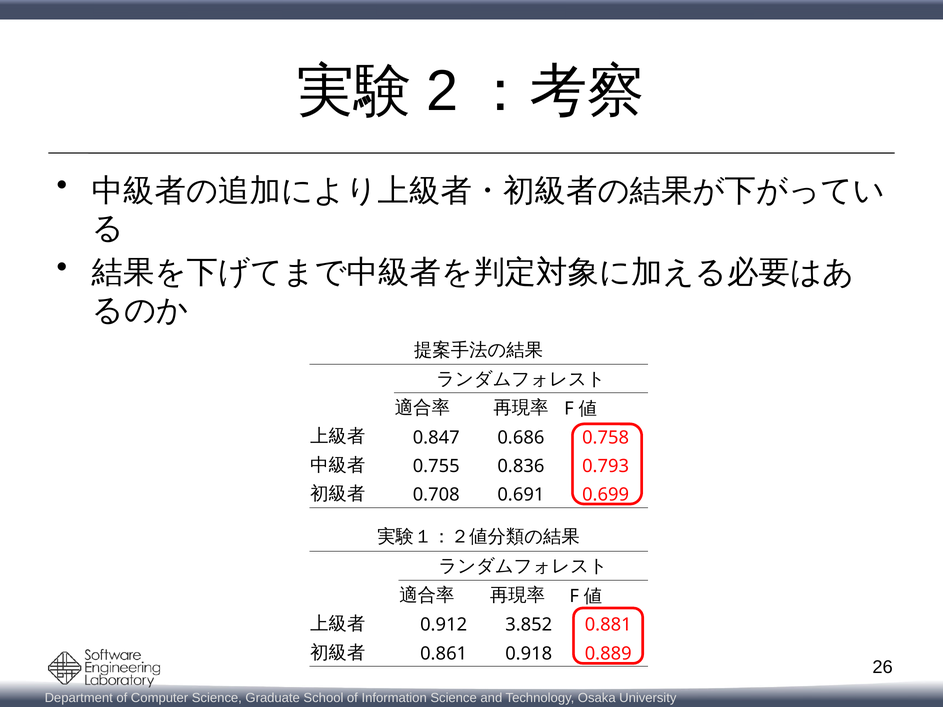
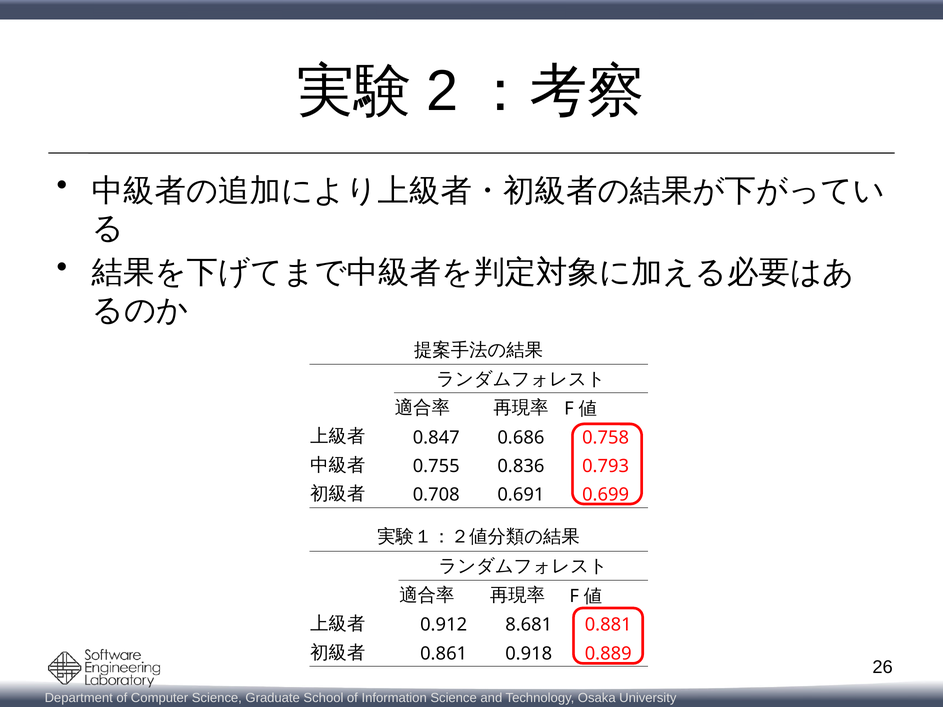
3.852: 3.852 -> 8.681 (529, 625)
